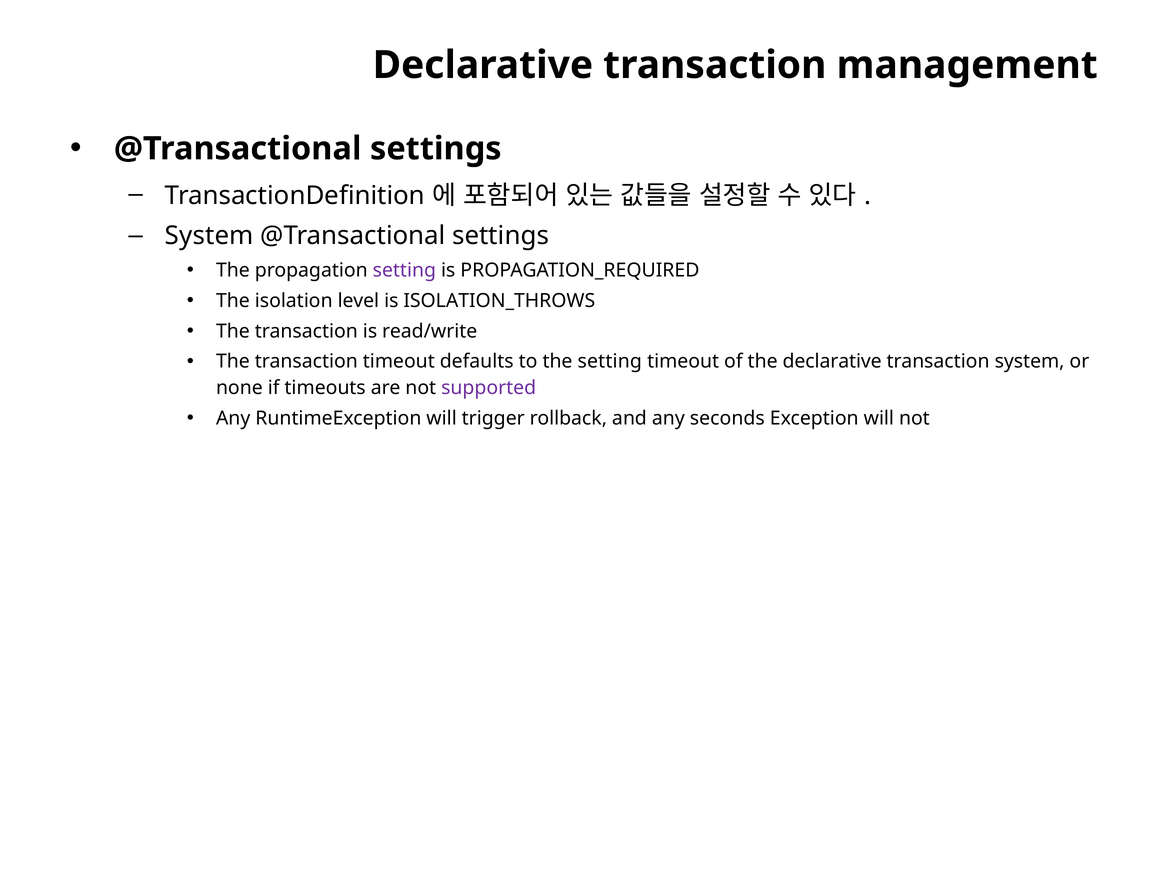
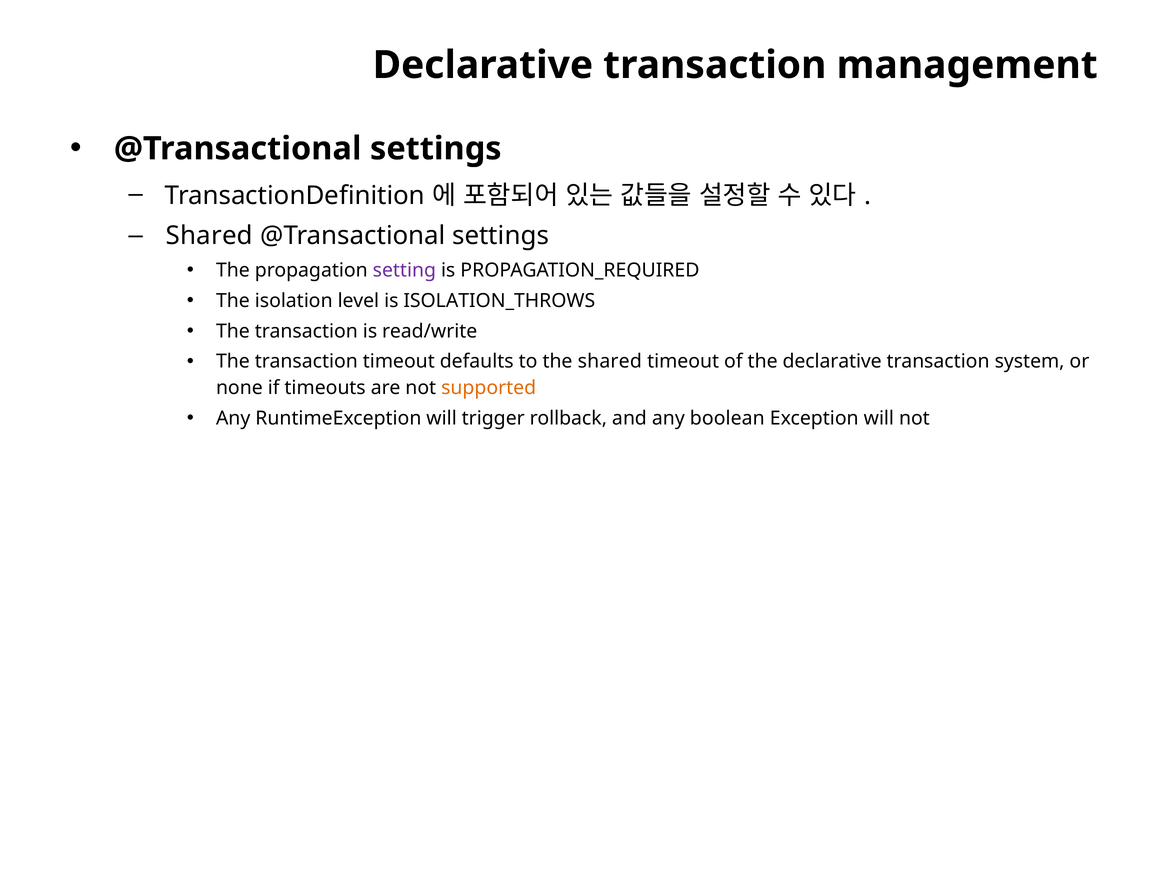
System: System -> Shared (209, 236)
the setting: setting -> shared (610, 362)
supported colour: purple -> orange (489, 388)
seconds: seconds -> boolean (727, 418)
